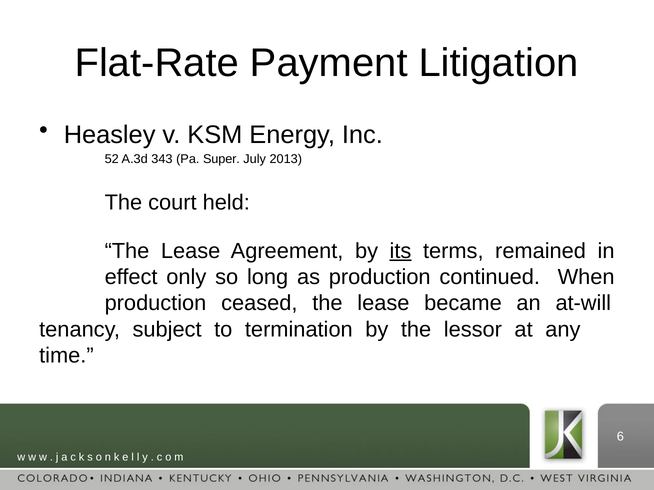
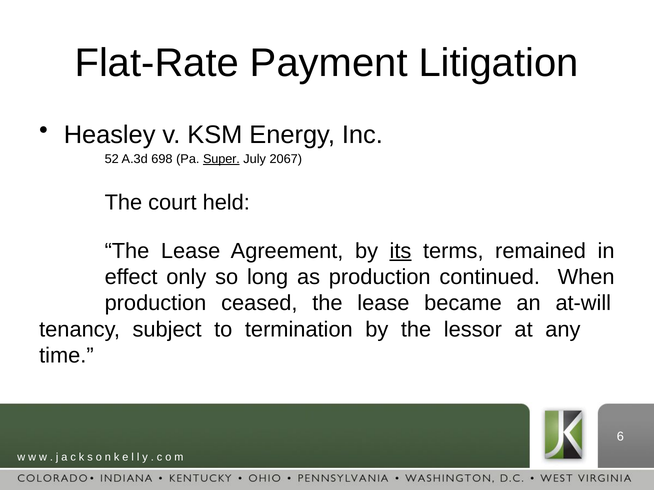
343: 343 -> 698 (162, 159)
Super underline: none -> present (221, 159)
2013: 2013 -> 2067 (286, 159)
